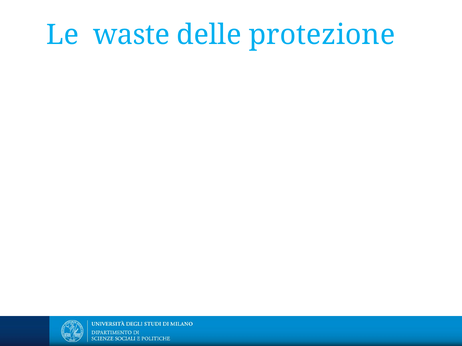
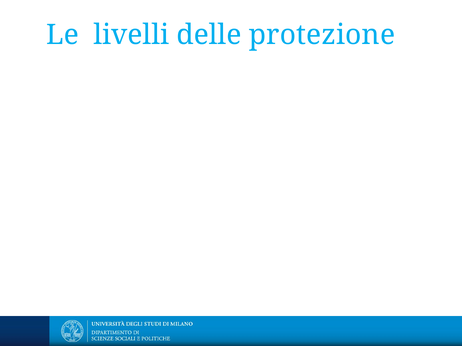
waste: waste -> livelli (131, 35)
